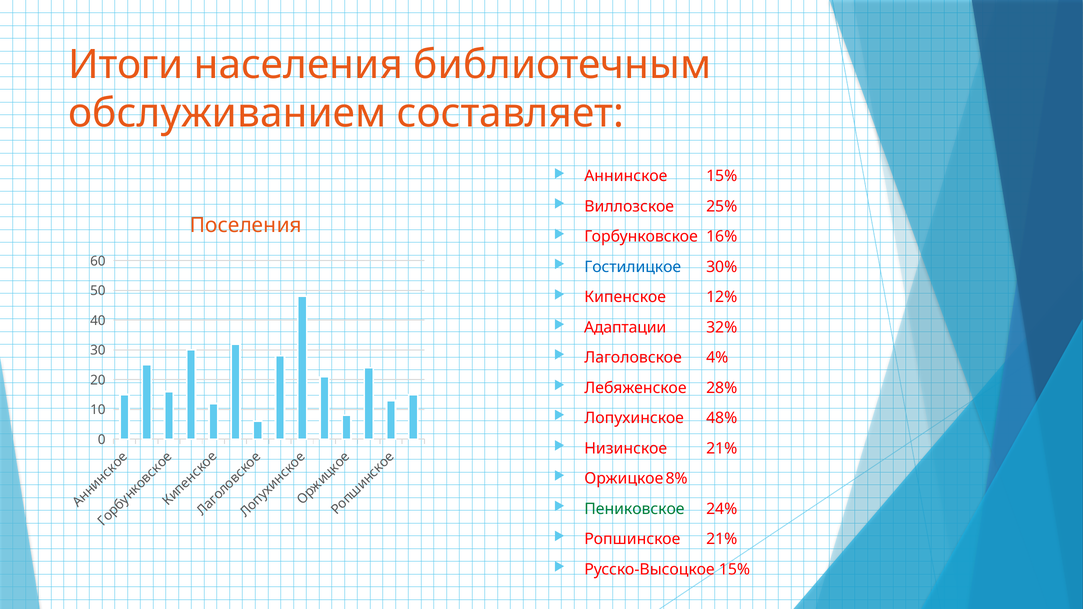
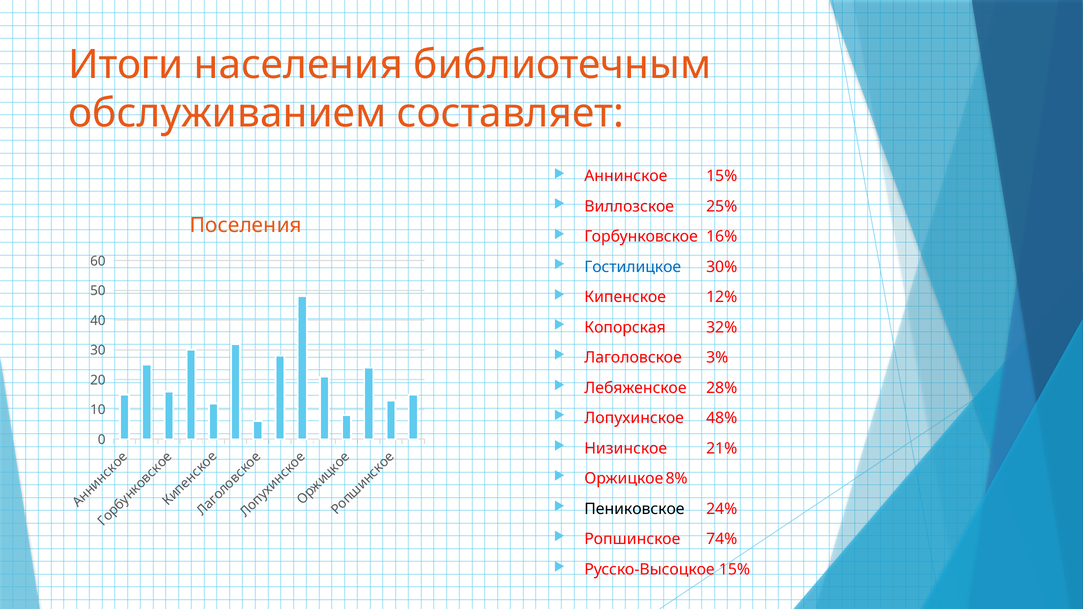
Адаптации: Адаптации -> Копорская (625, 328)
4%: 4% -> 3% (717, 358)
Пениковское colour: green -> black (634, 509)
Ропшинское 21%: 21% -> 74% (722, 539)
